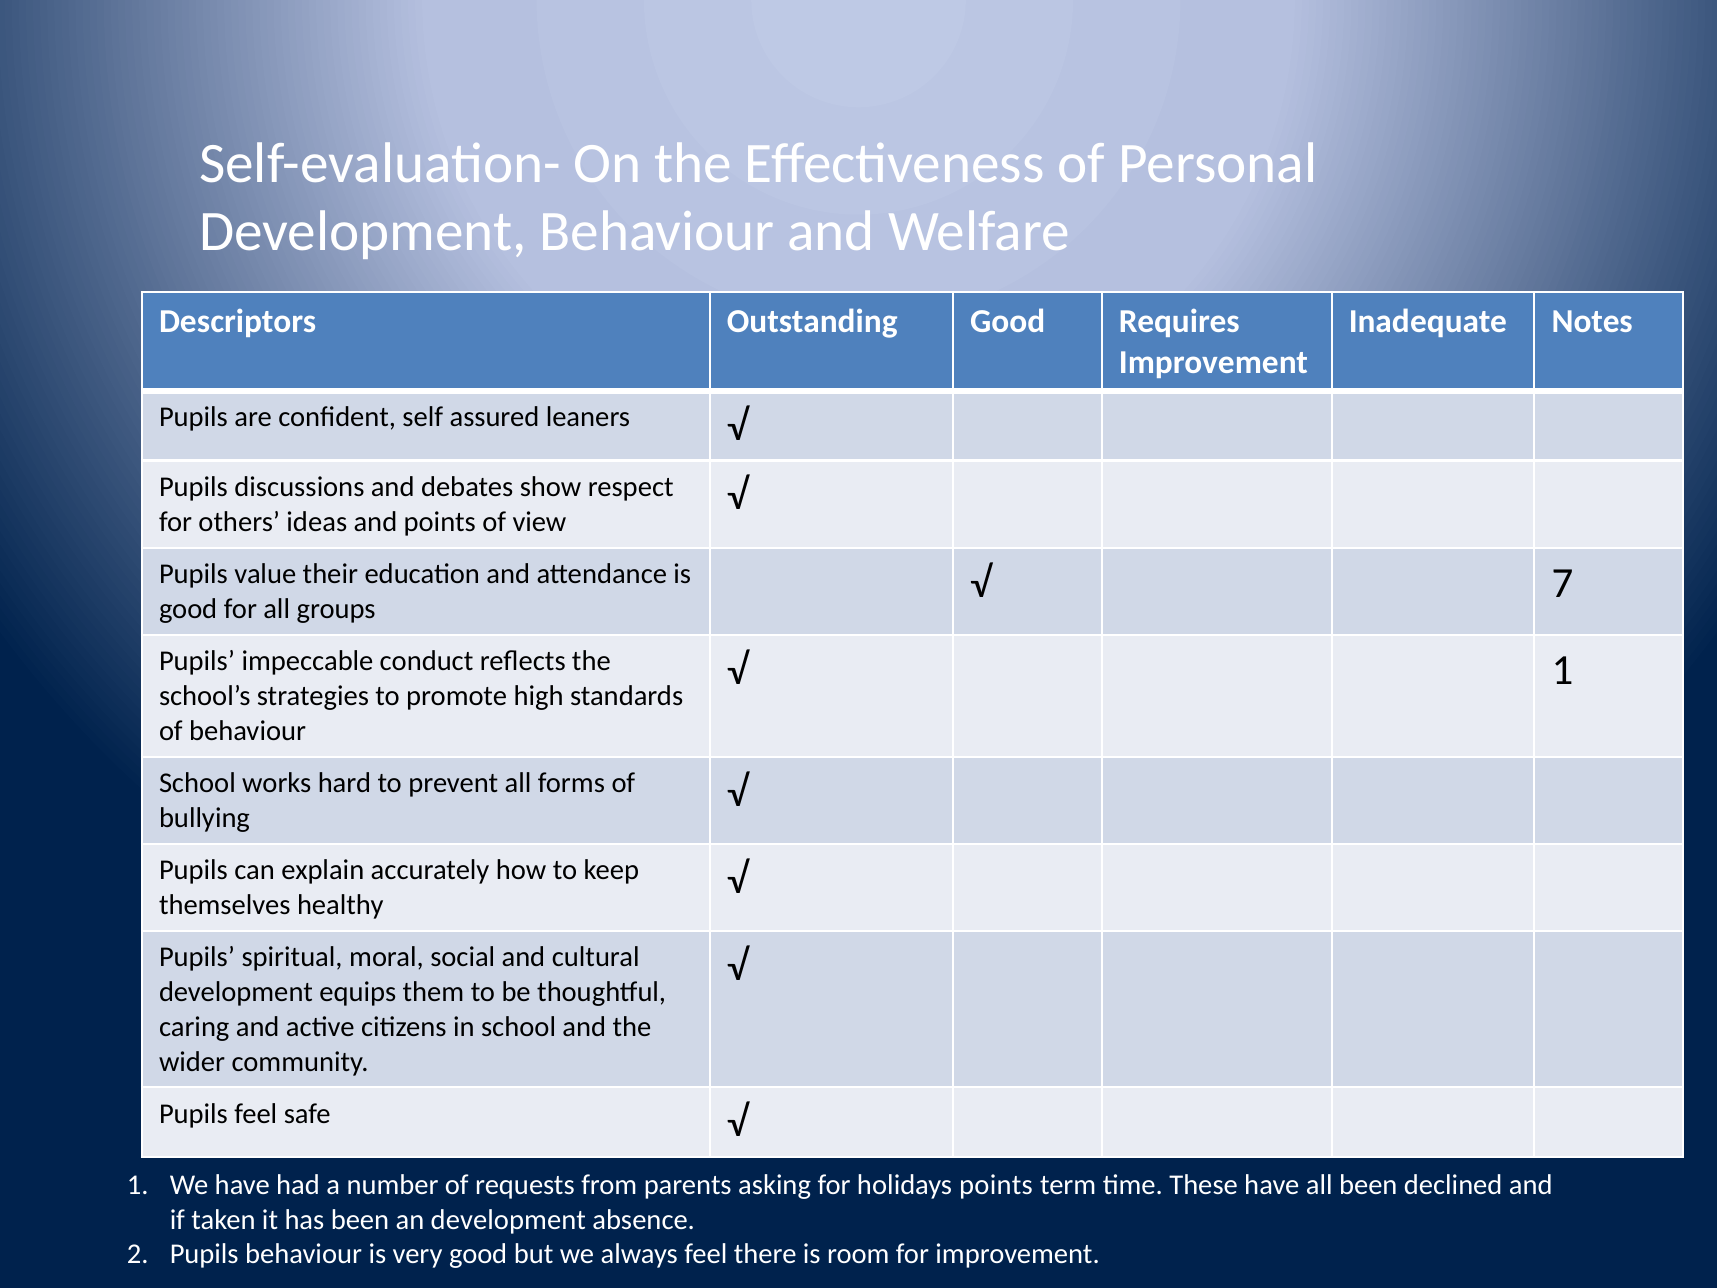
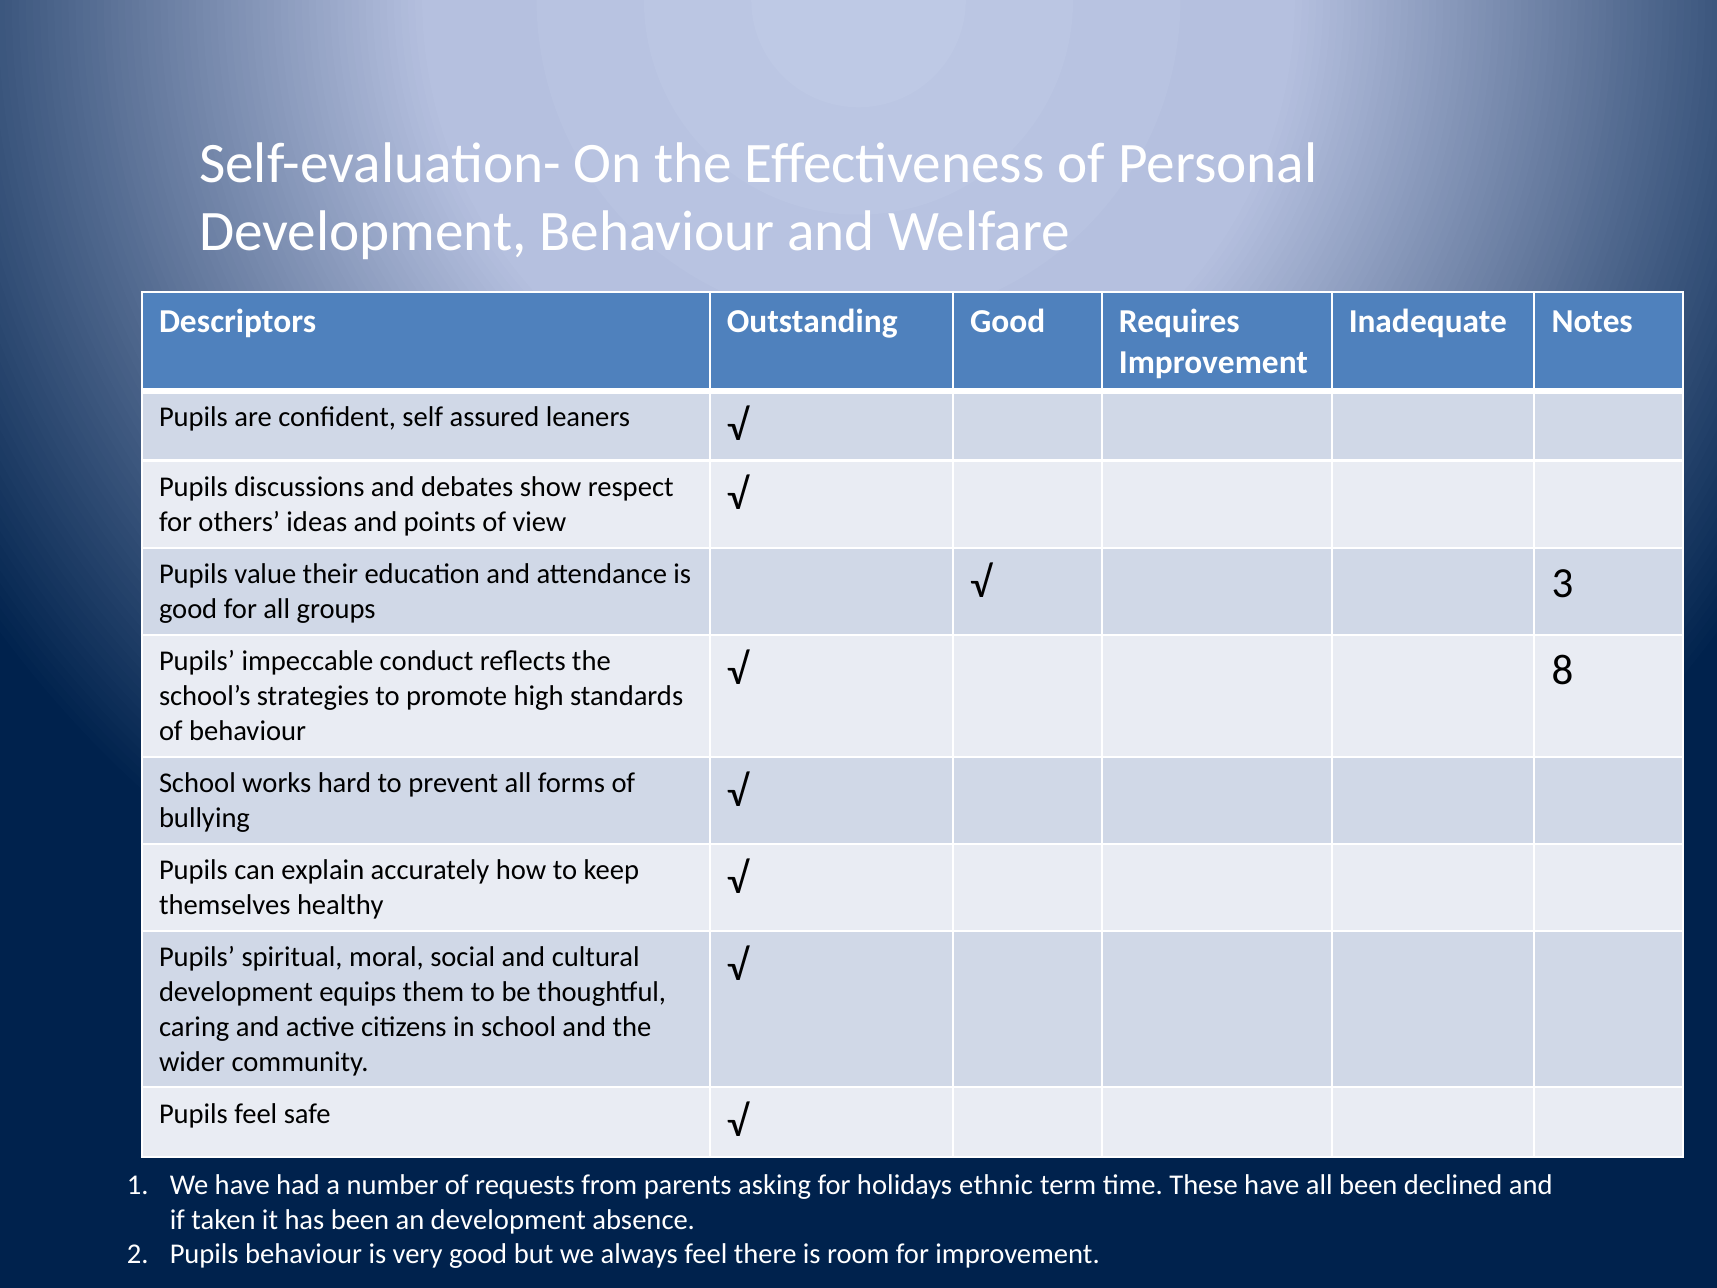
7: 7 -> 3 (1562, 583)
1: 1 -> 8 (1562, 670)
holidays points: points -> ethnic (996, 1185)
